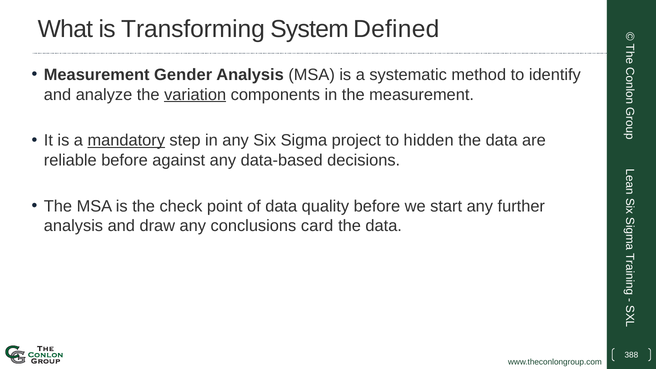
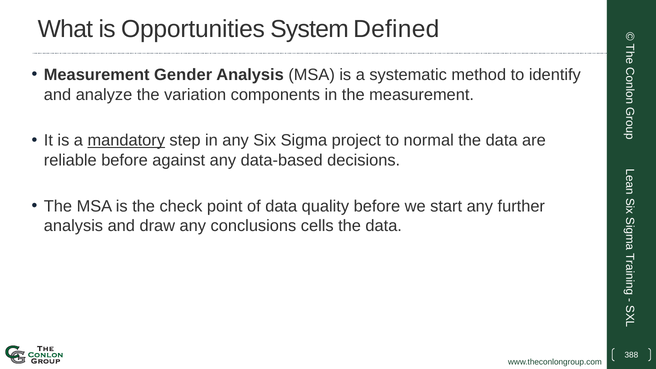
Transforming: Transforming -> Opportunities (193, 29)
variation underline: present -> none (195, 95)
hidden: hidden -> normal (429, 141)
card: card -> cells (317, 226)
